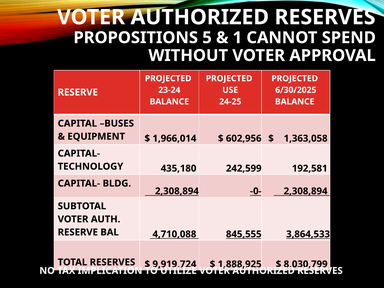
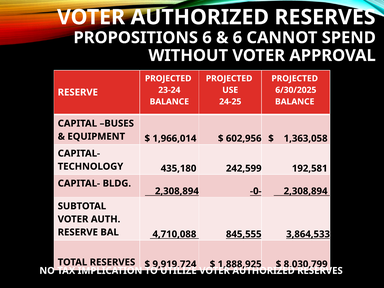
PROPOSITIONS 5: 5 -> 6 (207, 38)
1: 1 -> 6 (237, 38)
